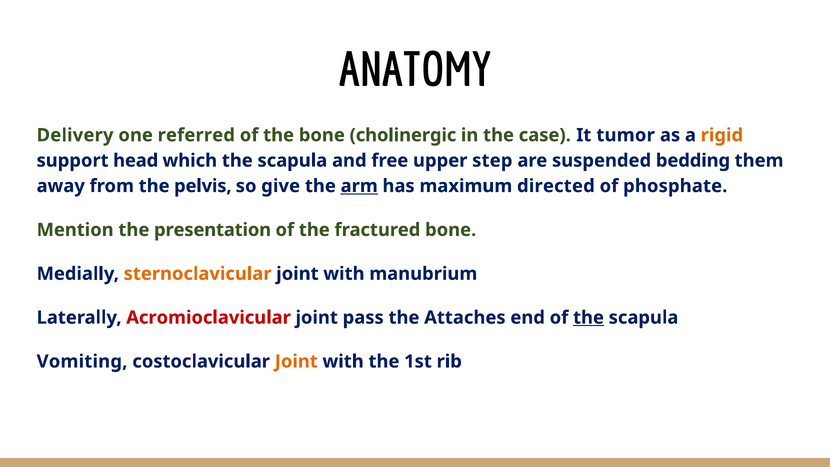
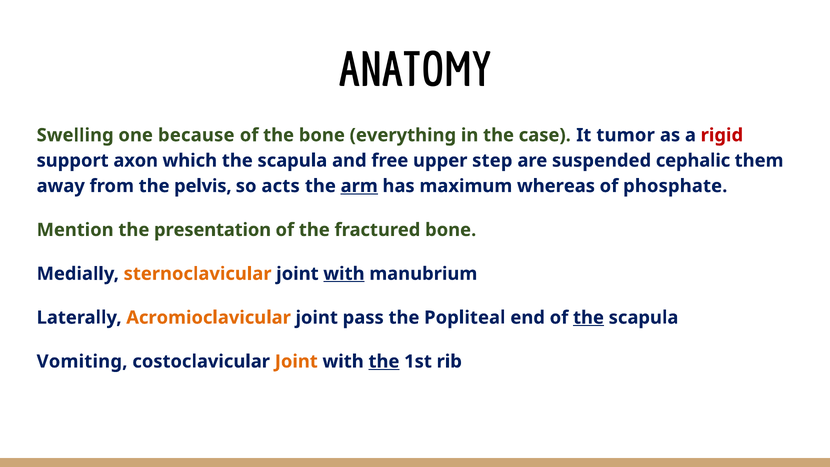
Delivery: Delivery -> Swelling (75, 135)
referred: referred -> because (196, 135)
cholinergic: cholinergic -> everything (403, 135)
rigid colour: orange -> red (722, 135)
head: head -> axon (136, 161)
bedding: bedding -> cephalic (693, 161)
give: give -> acts (281, 186)
directed: directed -> whereas (556, 186)
with underline: none -> present (344, 274)
Acromioclavicular colour: red -> orange (209, 318)
Attaches: Attaches -> Popliteal (465, 318)
the underline: none -> present (384, 361)
